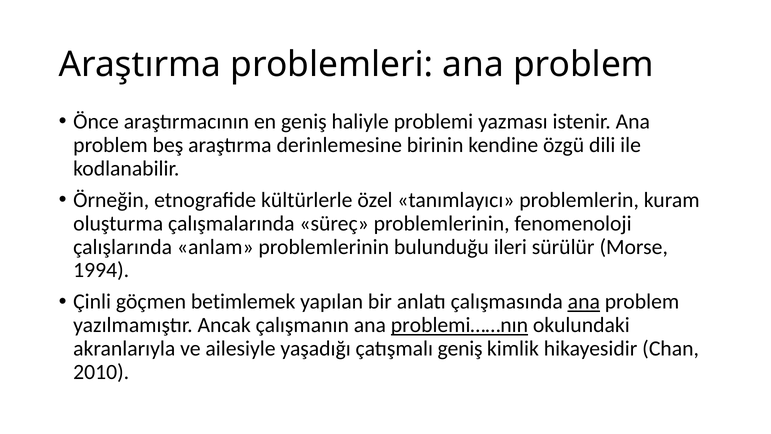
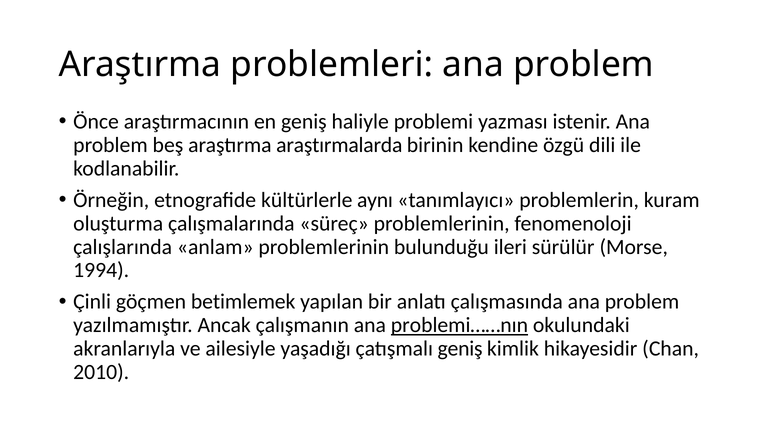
derinlemesine: derinlemesine -> araştırmalarda (339, 145)
özel: özel -> aynı (375, 200)
ana underline: present -> none (584, 302)
